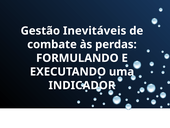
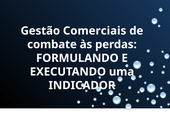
Inevitáveis: Inevitáveis -> Comerciais (95, 31)
